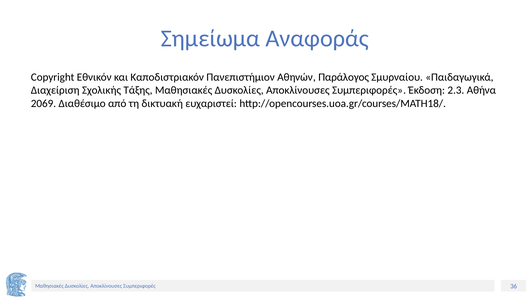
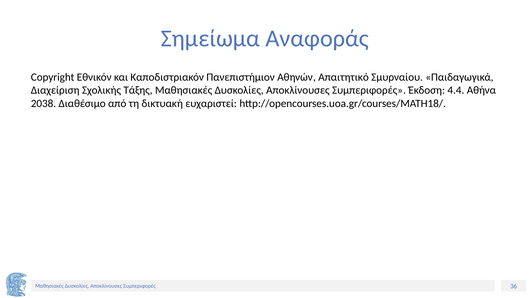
Παράλογος: Παράλογος -> Απαιτητικό (344, 77)
2.3: 2.3 -> 4.4 (456, 90)
2069: 2069 -> 2038 (43, 104)
